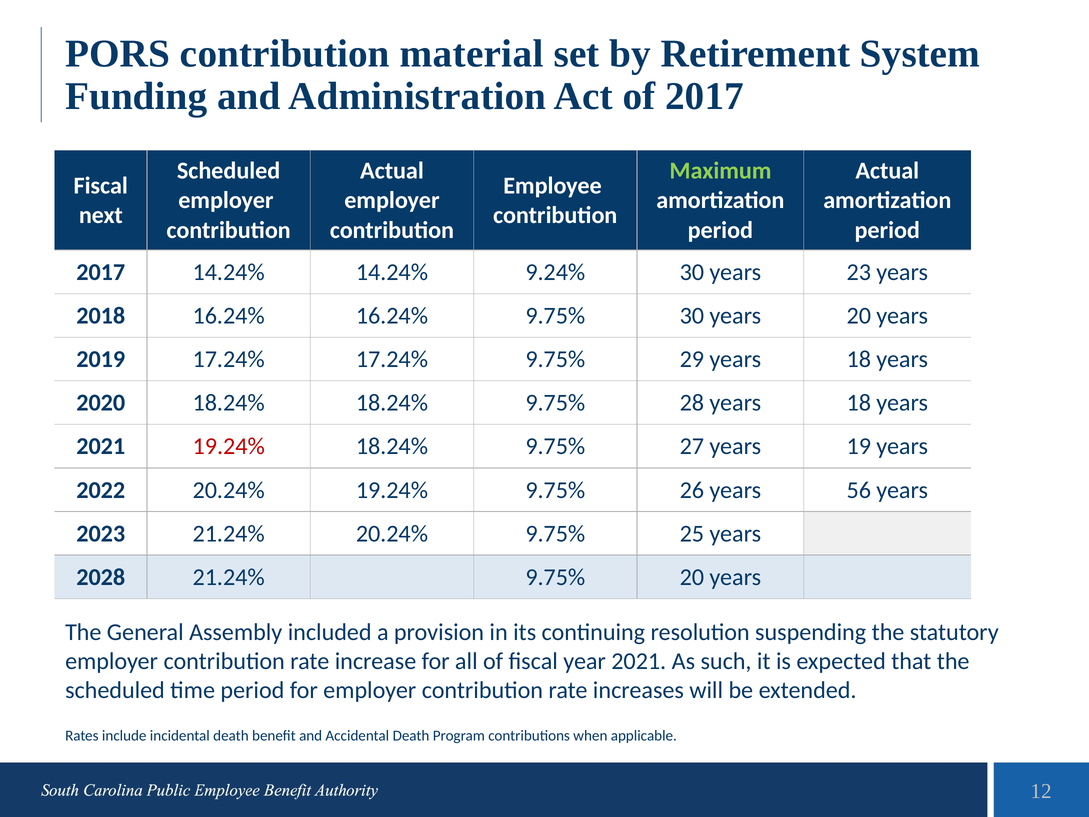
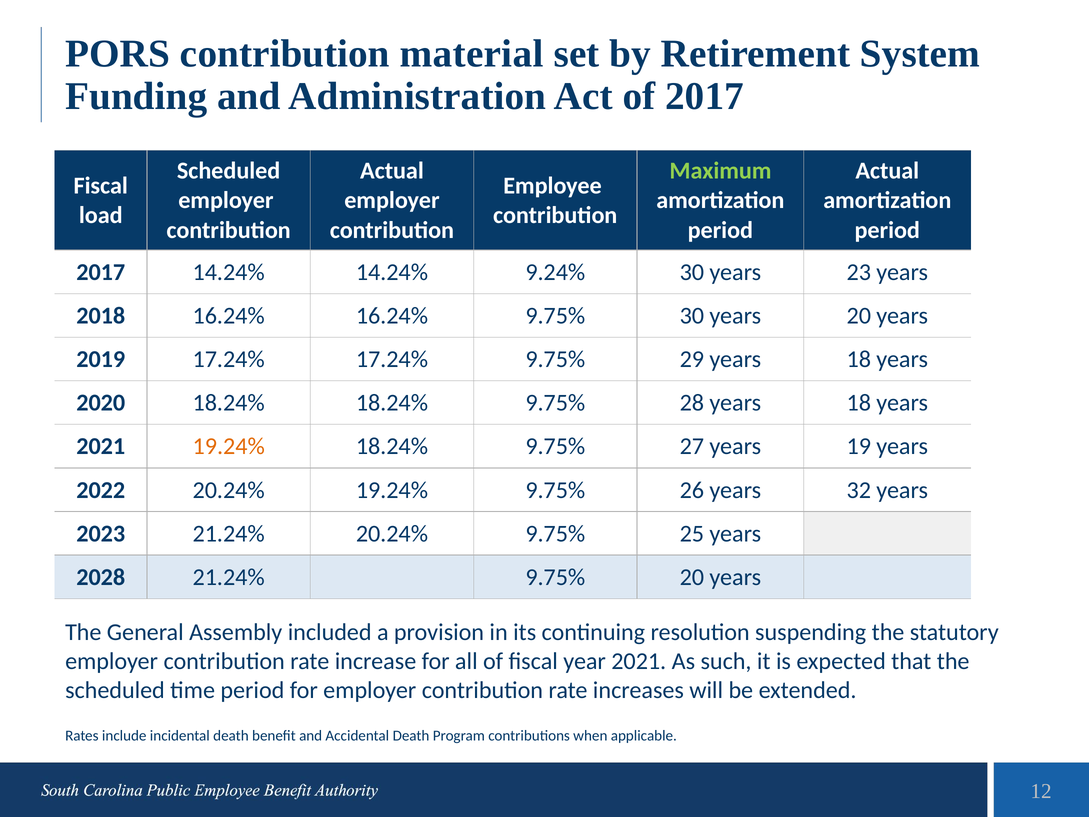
next: next -> load (101, 215)
19.24% colour: red -> orange (229, 446)
56: 56 -> 32 (859, 490)
